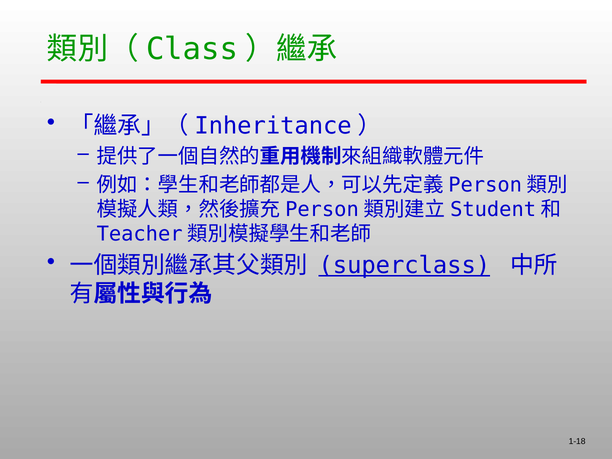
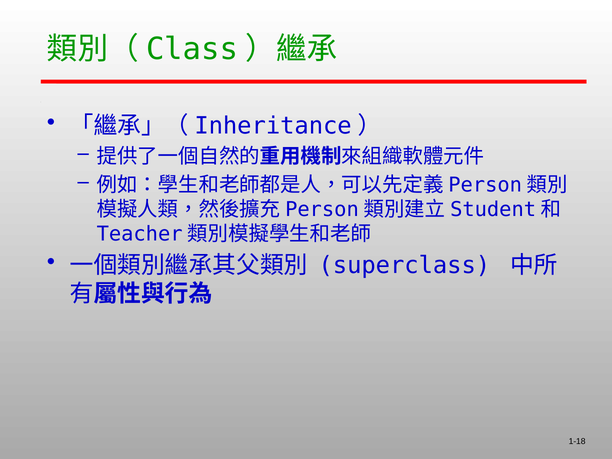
superclass underline: present -> none (404, 266)
